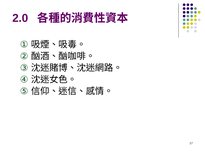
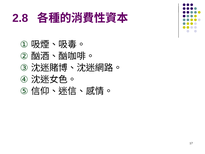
2.0: 2.0 -> 2.8 (20, 18)
